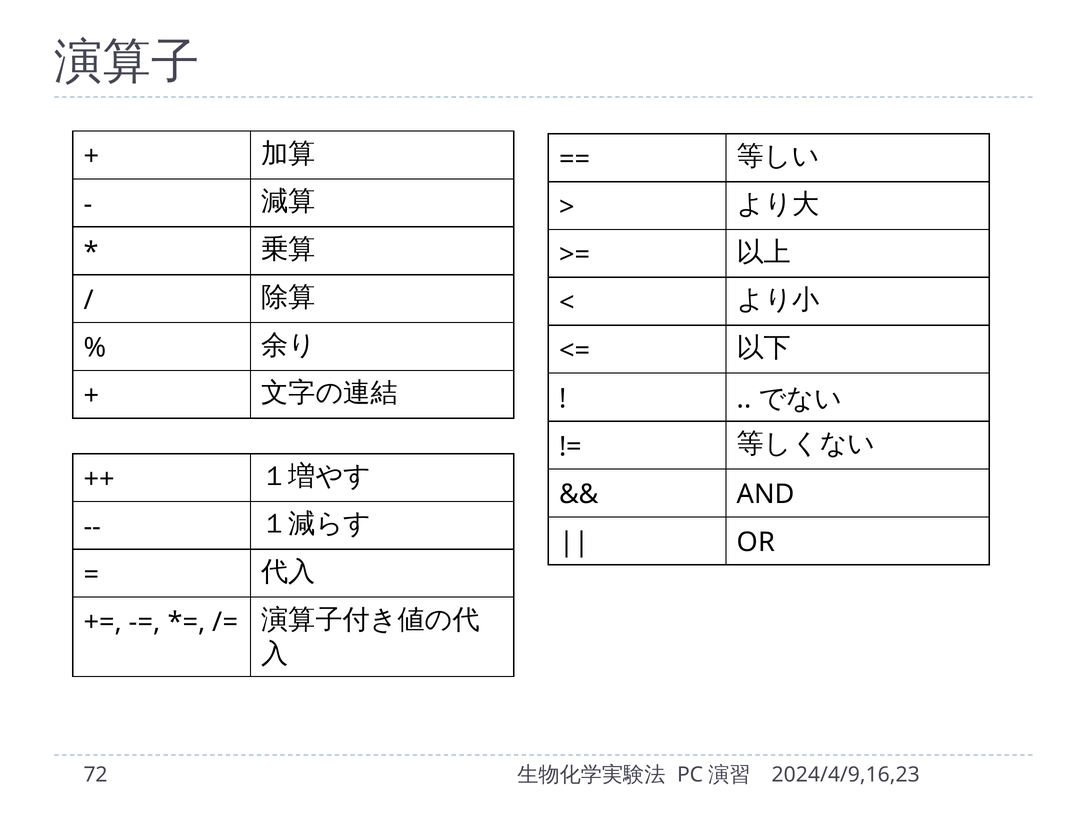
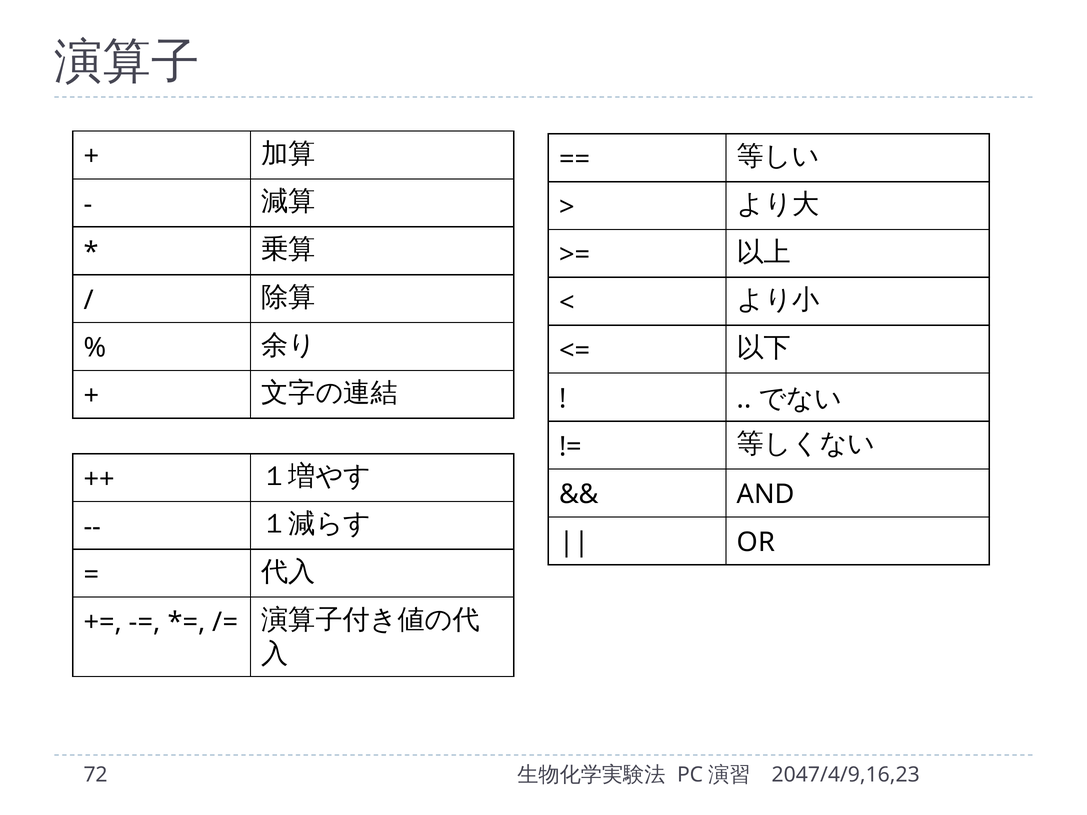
2024/4/9,16,23: 2024/4/9,16,23 -> 2047/4/9,16,23 (846, 775)
